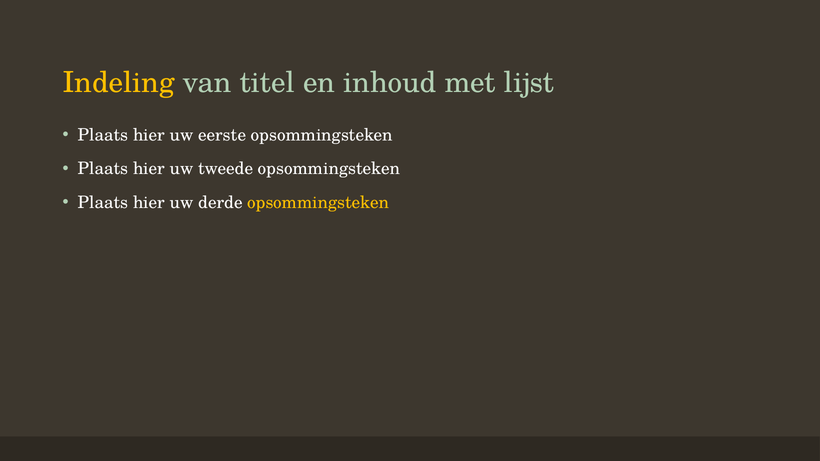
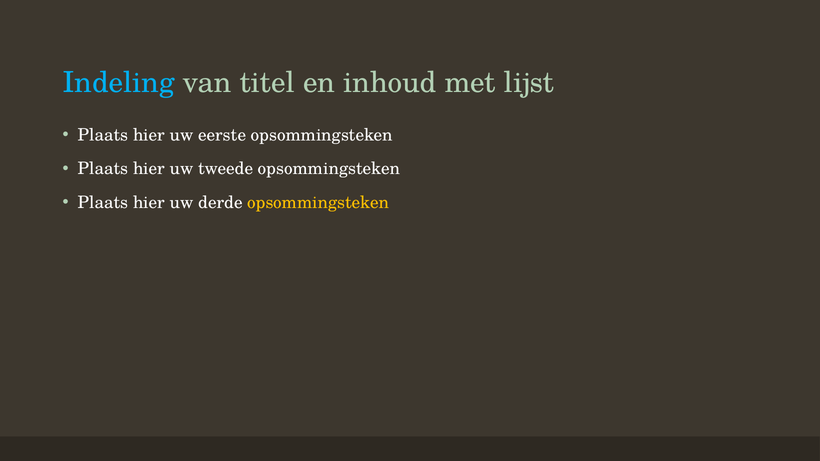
Indeling colour: yellow -> light blue (119, 83)
